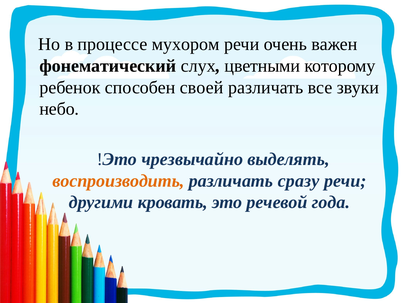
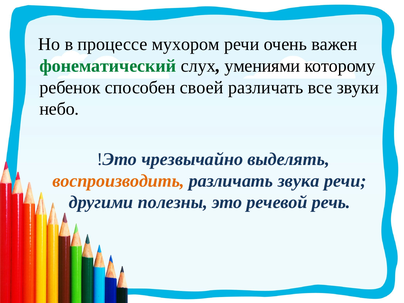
фонематический colour: black -> green (108, 66)
цветными: цветными -> умениями (262, 66)
сразу: сразу -> звука (299, 181)
кровать: кровать -> полезны (173, 202)
года: года -> речь (331, 202)
